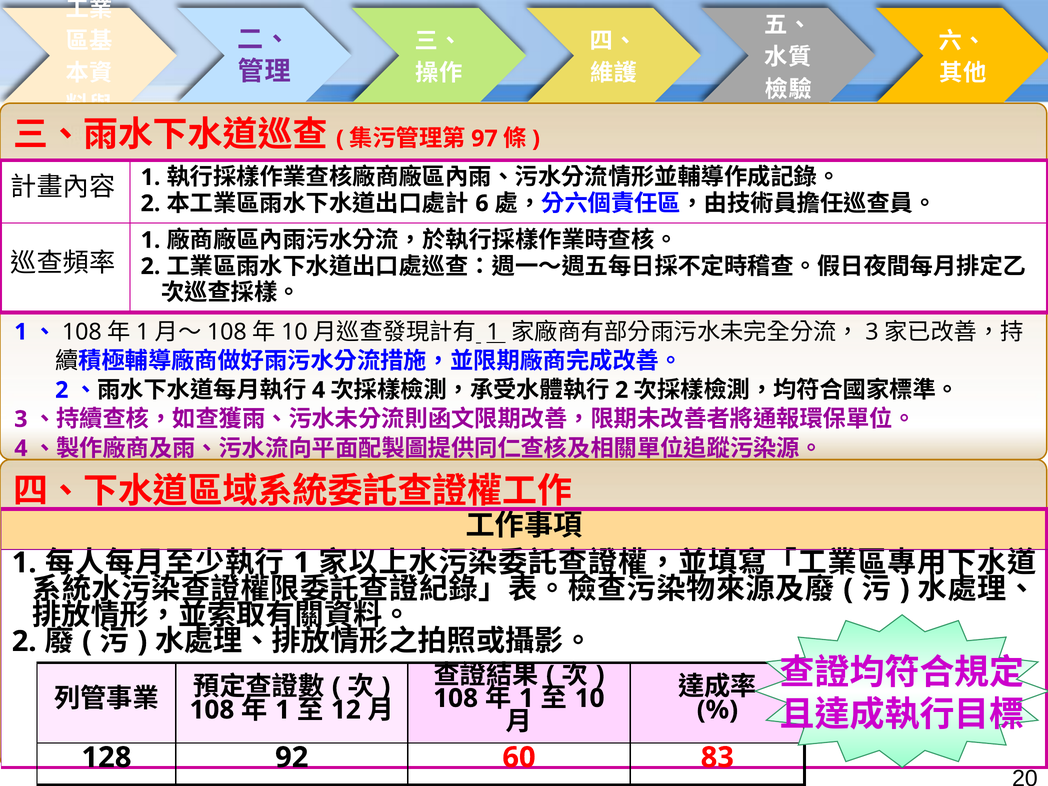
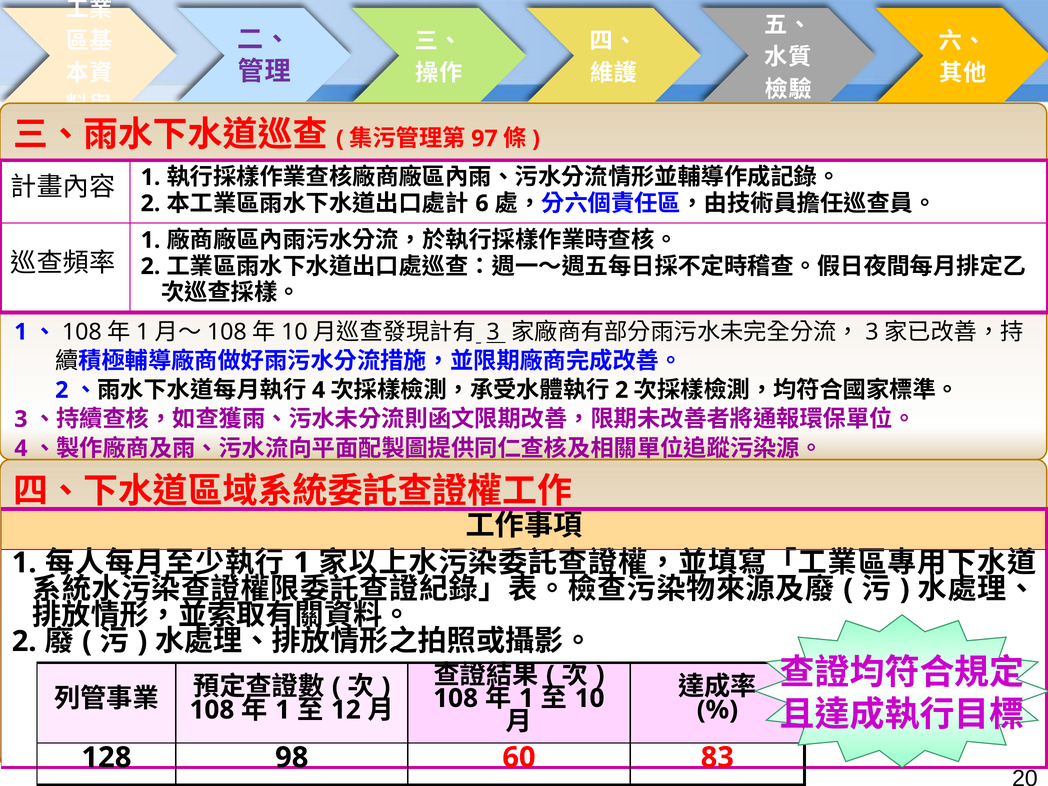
1: 1 -> 3 (493, 332)
92: 92 -> 98 (292, 757)
